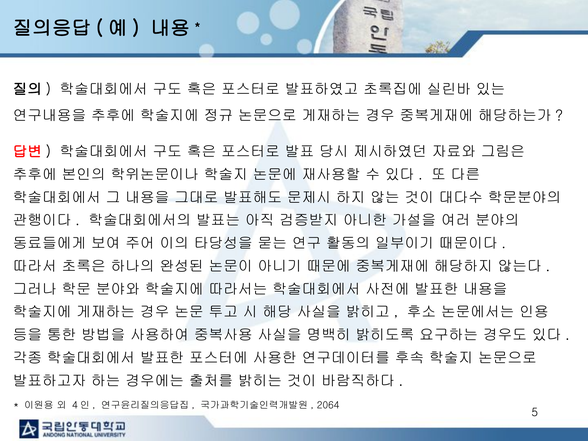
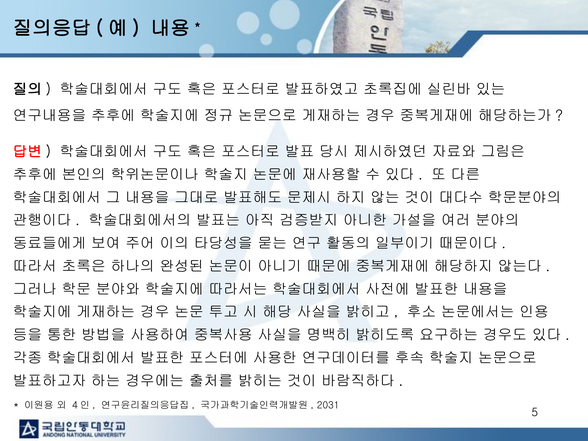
2064: 2064 -> 2031 (328, 405)
